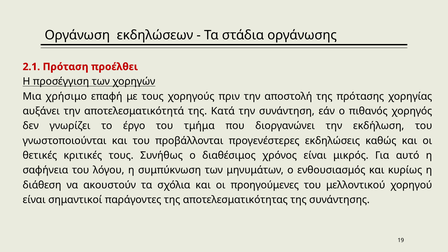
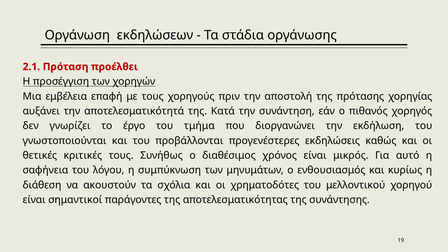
χρήσιμο: χρήσιμο -> εμβέλεια (66, 96)
προηγούμενες: προηγούμενες -> χρηματοδότες (265, 185)
